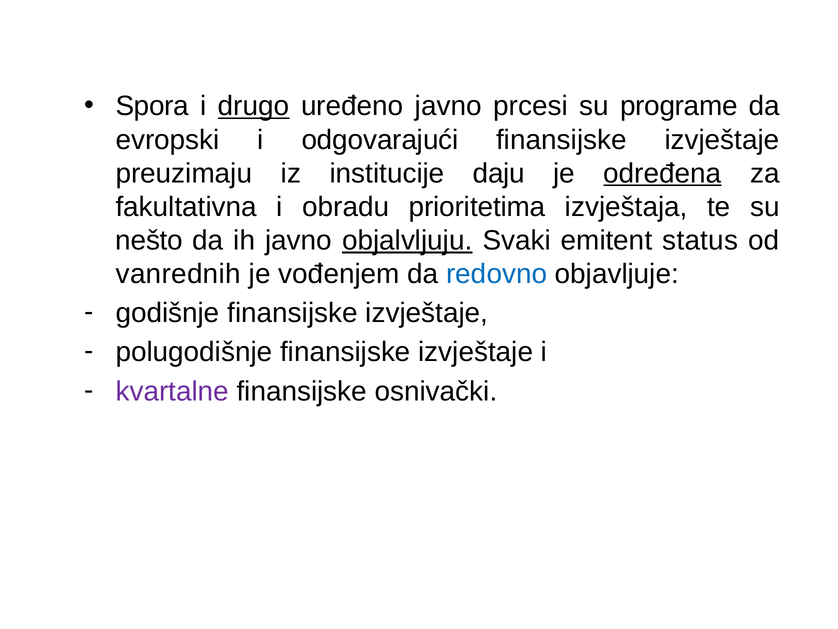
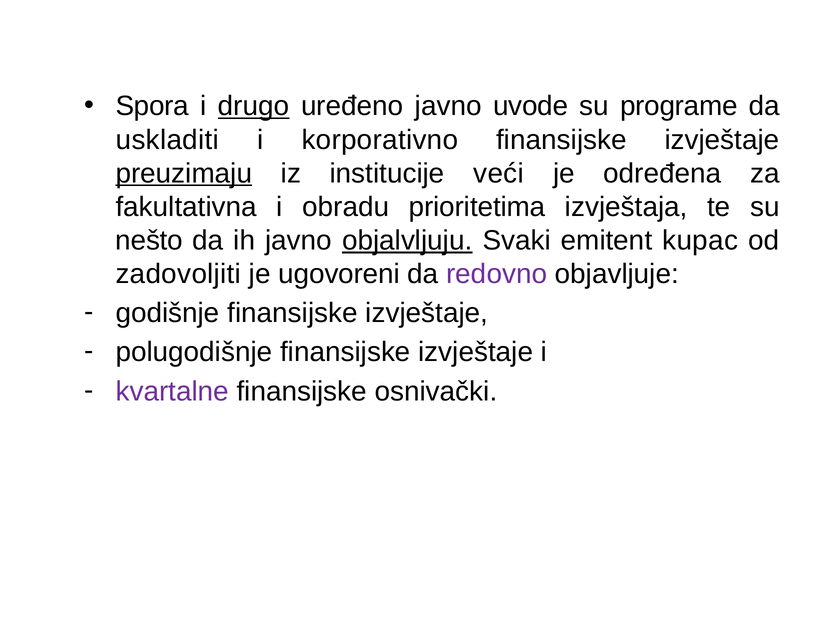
prcesi: prcesi -> uvode (531, 106)
evropski: evropski -> uskladiti (167, 140)
odgovarajući: odgovarajući -> korporativno (380, 140)
preuzimaju underline: none -> present (184, 173)
daju: daju -> veći (499, 173)
određena underline: present -> none (662, 173)
status: status -> kupac (700, 240)
vanrednih: vanrednih -> zadovoljiti (178, 274)
vođenjem: vođenjem -> ugovoreni (339, 274)
redovno colour: blue -> purple (497, 274)
